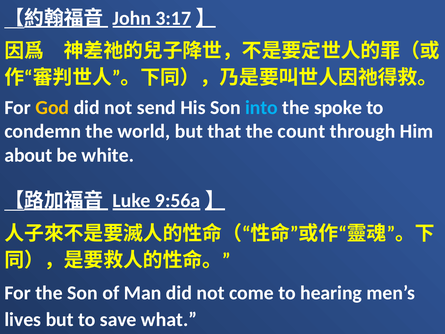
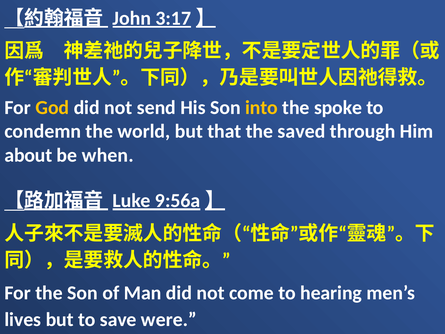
into colour: light blue -> yellow (261, 108)
count: count -> saved (301, 131)
white: white -> when (108, 155)
what: what -> were (169, 319)
